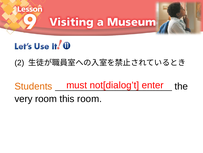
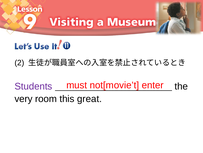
not[dialog’t: not[dialog’t -> not[movie’t (114, 85)
Students colour: orange -> purple (33, 86)
this room: room -> great (90, 98)
